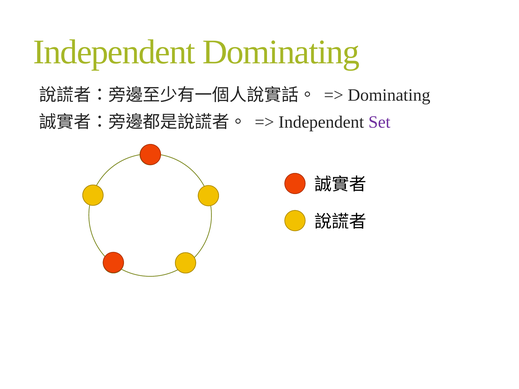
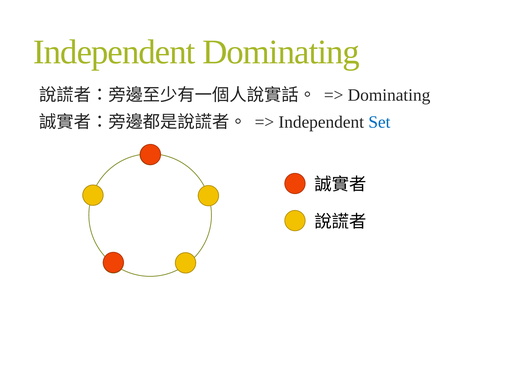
Set colour: purple -> blue (379, 122)
